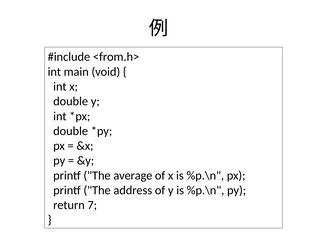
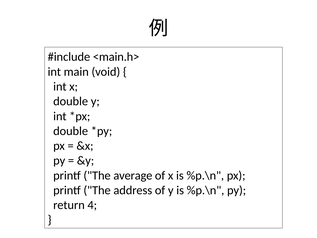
<from.h>: <from.h> -> <main.h> (116, 57)
7: 7 -> 4 (92, 205)
